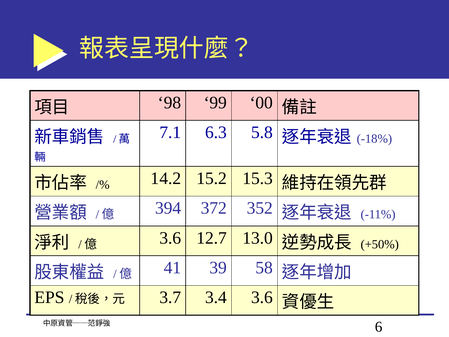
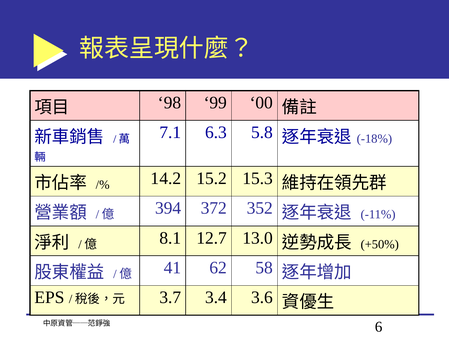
3.6: 3.6 -> 8.1 (170, 238)
39: 39 -> 62 (218, 268)
